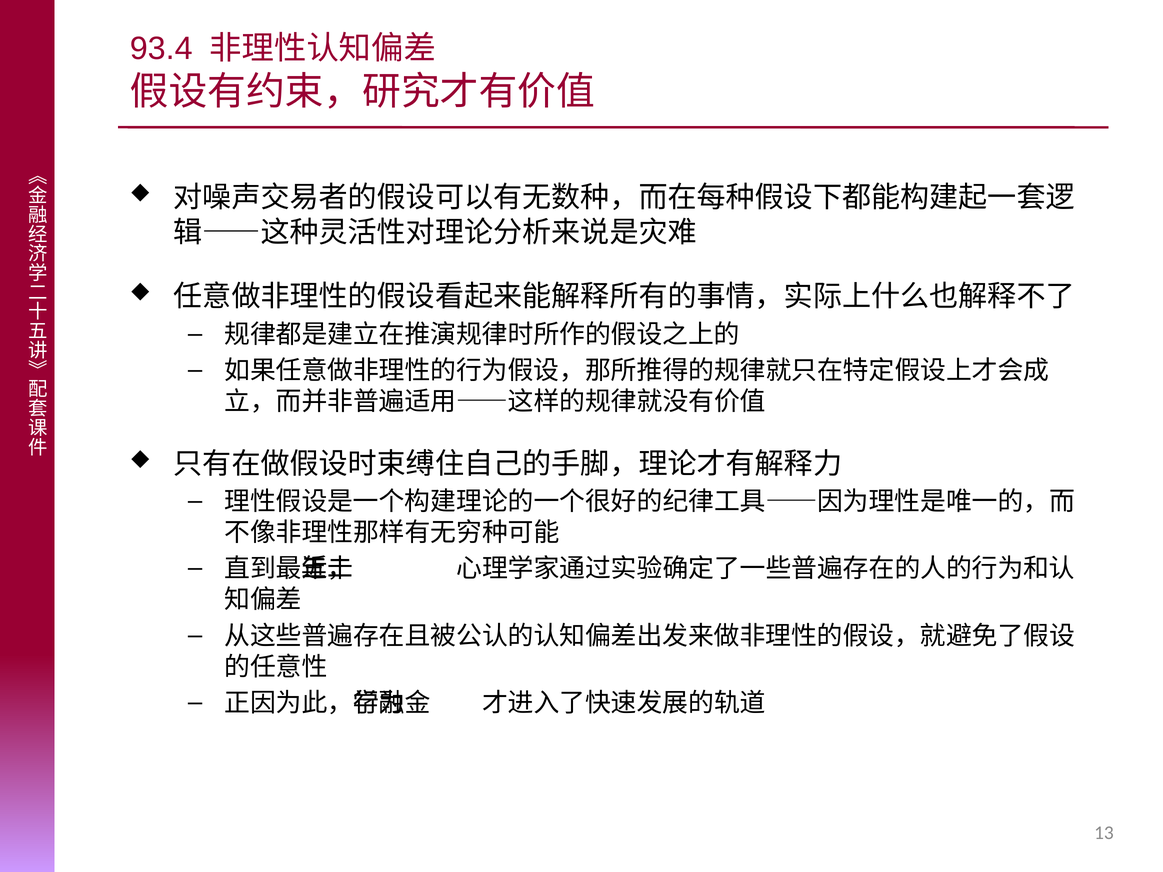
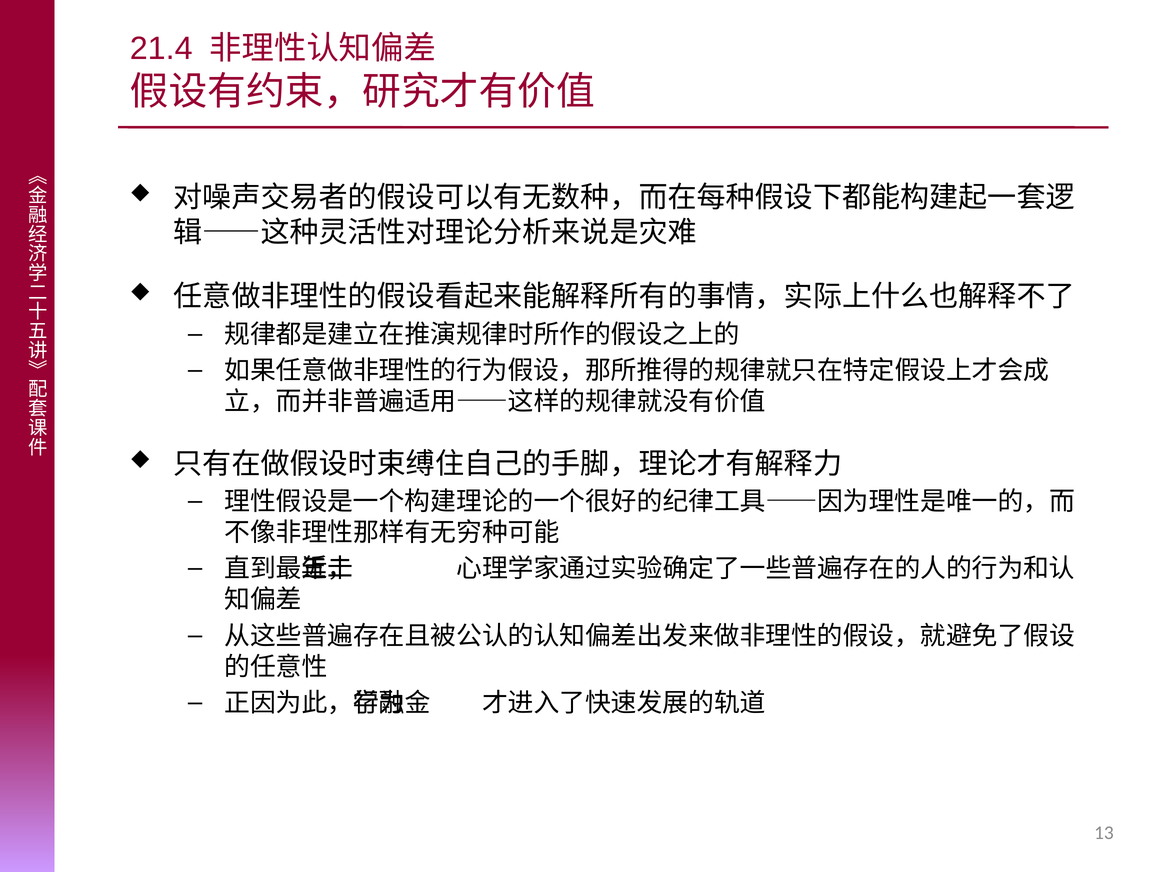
93.4: 93.4 -> 21.4 (161, 49)
